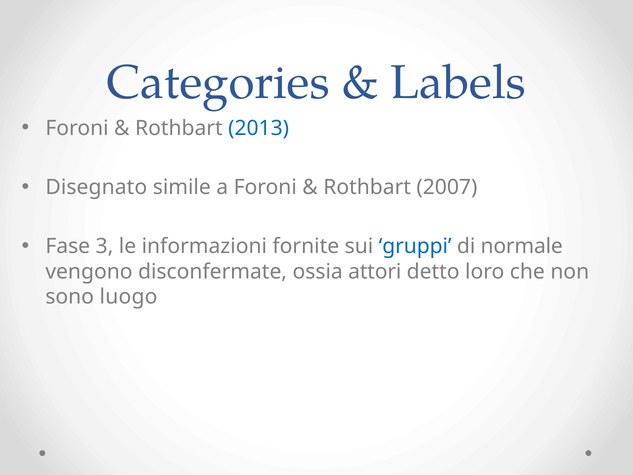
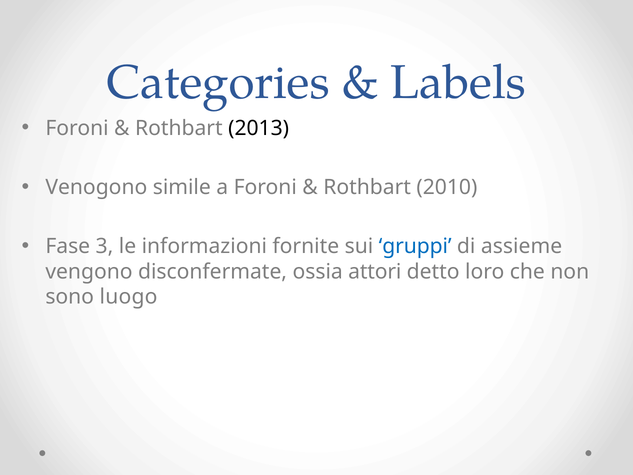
2013 colour: blue -> black (259, 128)
Disegnato: Disegnato -> Venogono (96, 187)
2007: 2007 -> 2010 (447, 187)
normale: normale -> assieme (522, 246)
